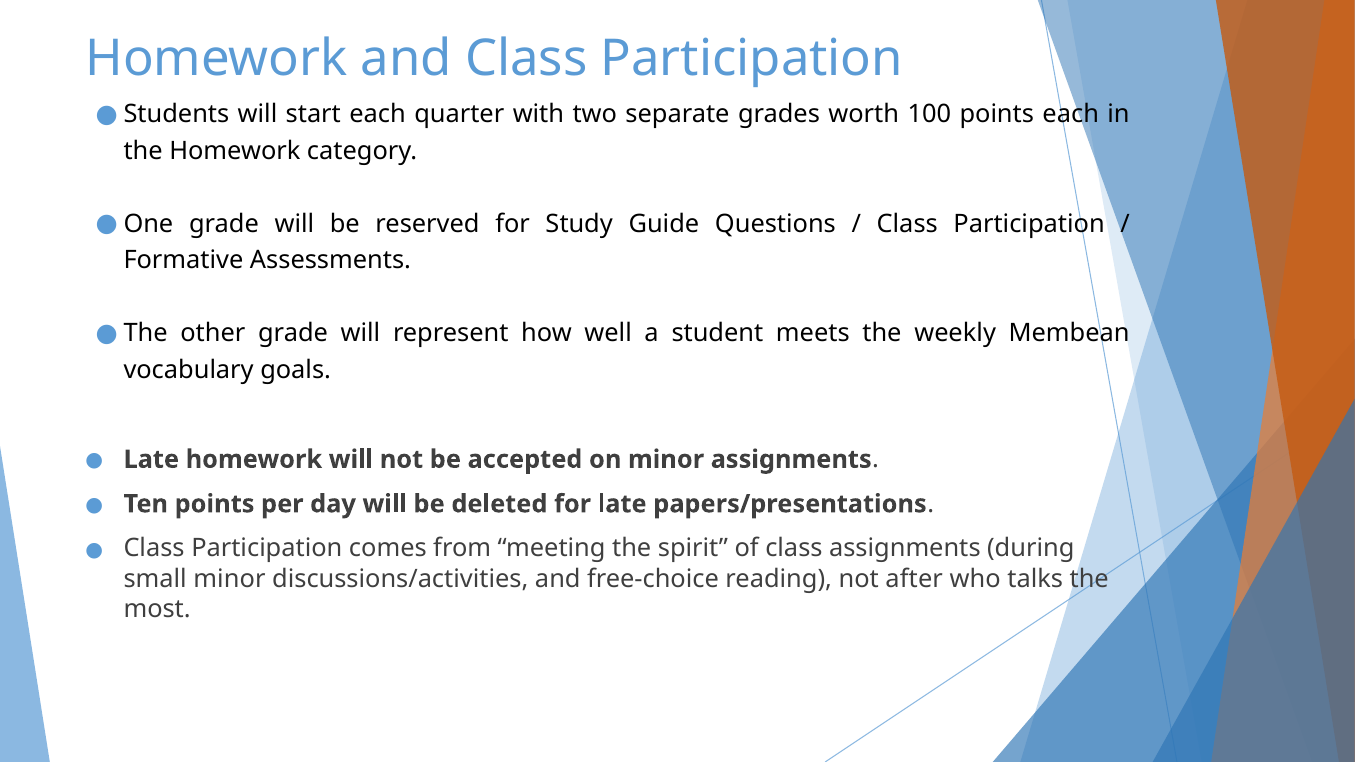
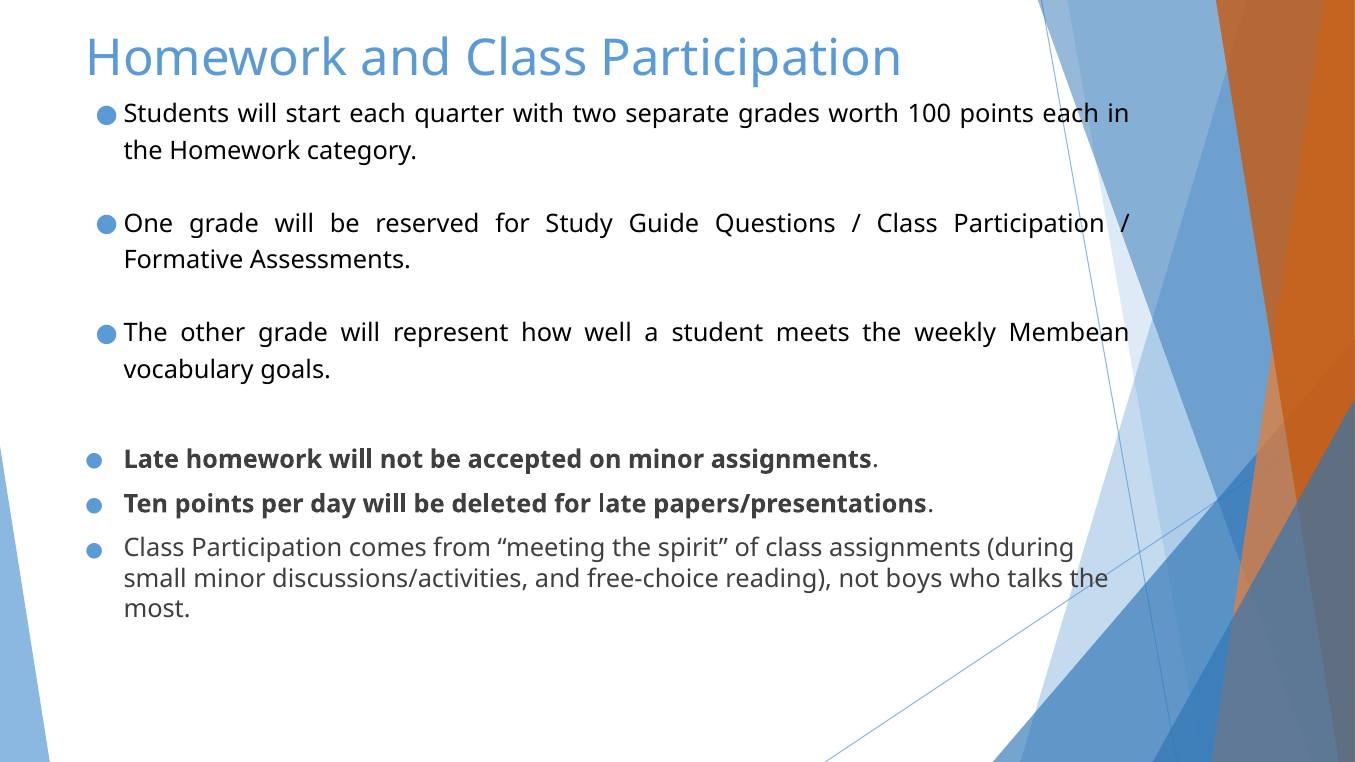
after: after -> boys (914, 579)
